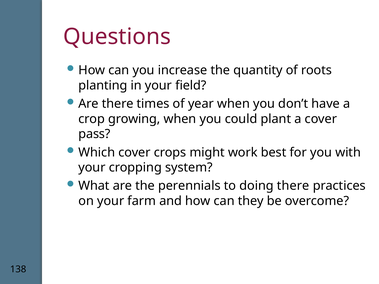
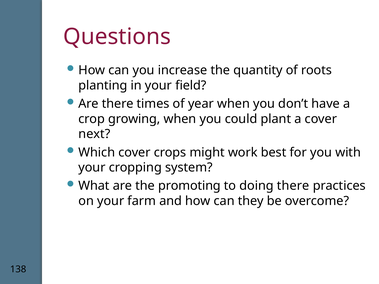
pass: pass -> next (94, 134)
perennials: perennials -> promoting (189, 186)
